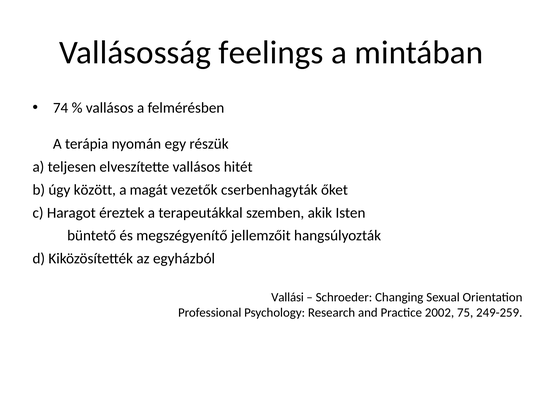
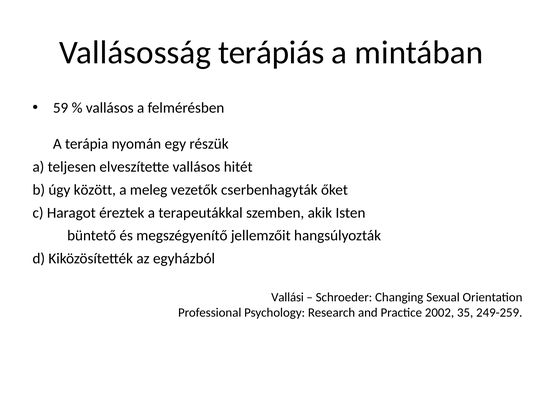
feelings: feelings -> terápiás (271, 53)
74: 74 -> 59 (61, 108)
magát: magát -> meleg (149, 190)
75: 75 -> 35 (465, 313)
